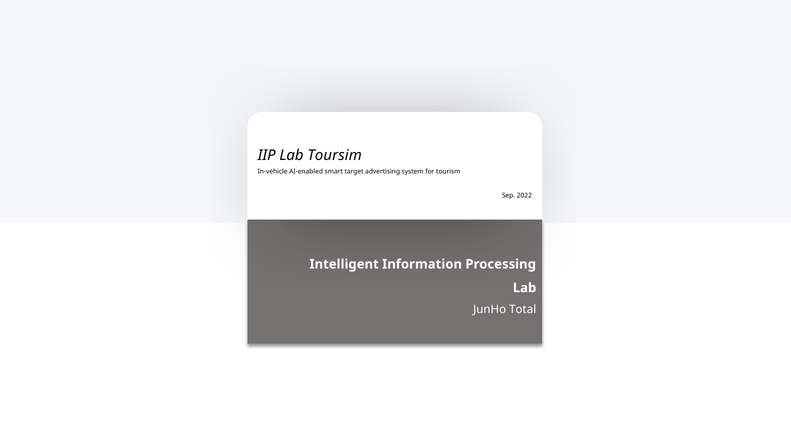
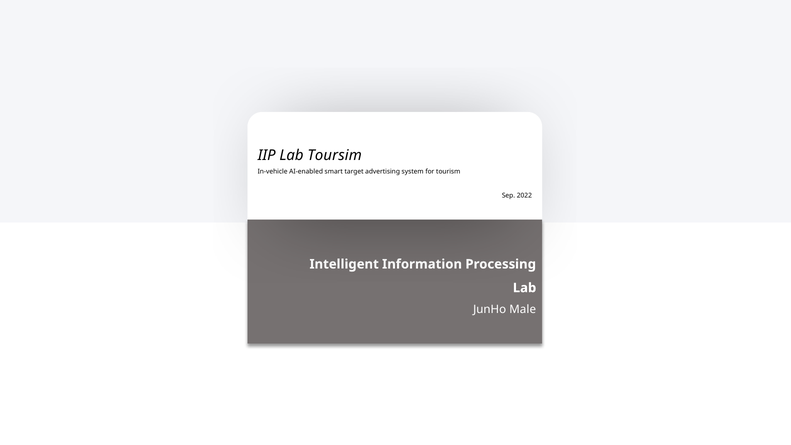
Total: Total -> Male (523, 309)
